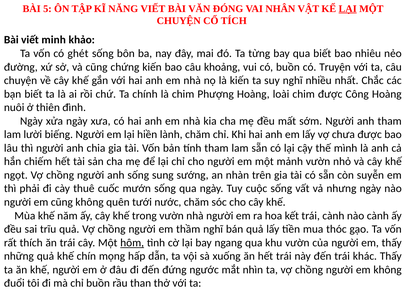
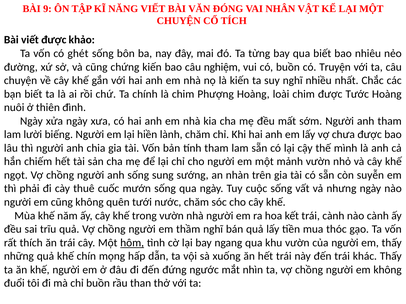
5: 5 -> 9 (47, 9)
LẠI underline: present -> none (348, 9)
viết minh: minh -> được (54, 40)
khoảng: khoảng -> nghiệm (222, 67)
Công: Công -> Tước (357, 94)
